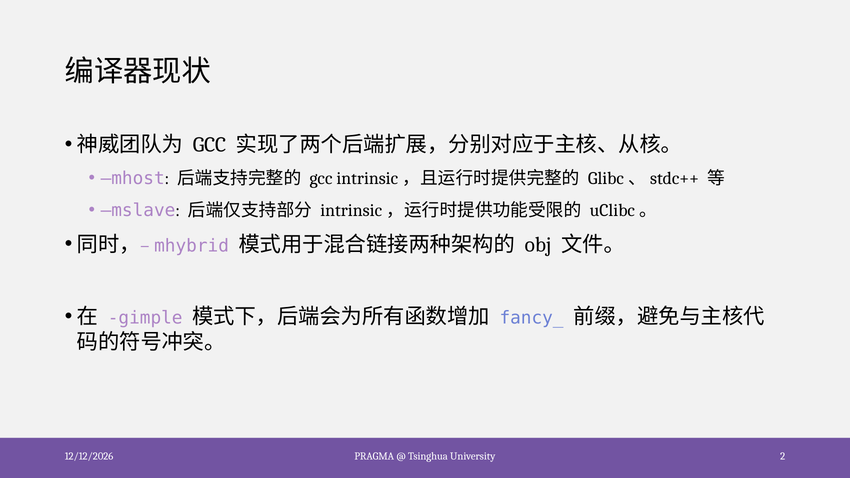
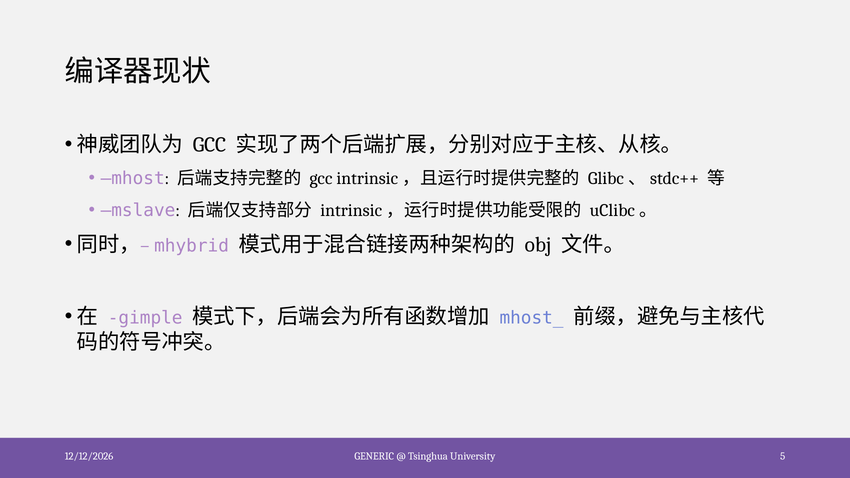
fancy_: fancy_ -> mhost_ (532, 318)
PRAGMA: PRAGMA -> GENERIC (374, 457)
2: 2 -> 5 (783, 457)
